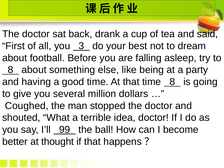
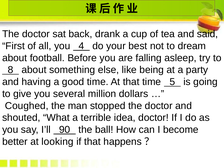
3: 3 -> 4 (81, 46)
time 8: 8 -> 5 (172, 82)
99: 99 -> 90 (65, 130)
thought: thought -> looking (57, 142)
